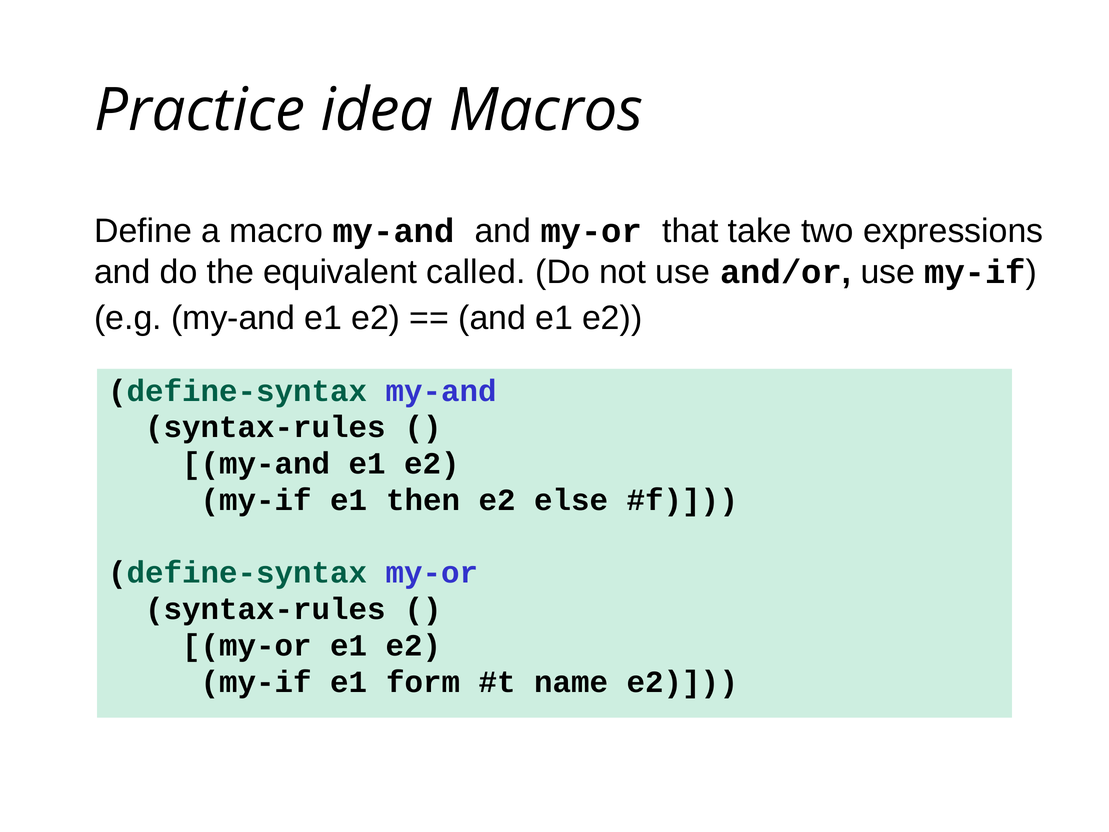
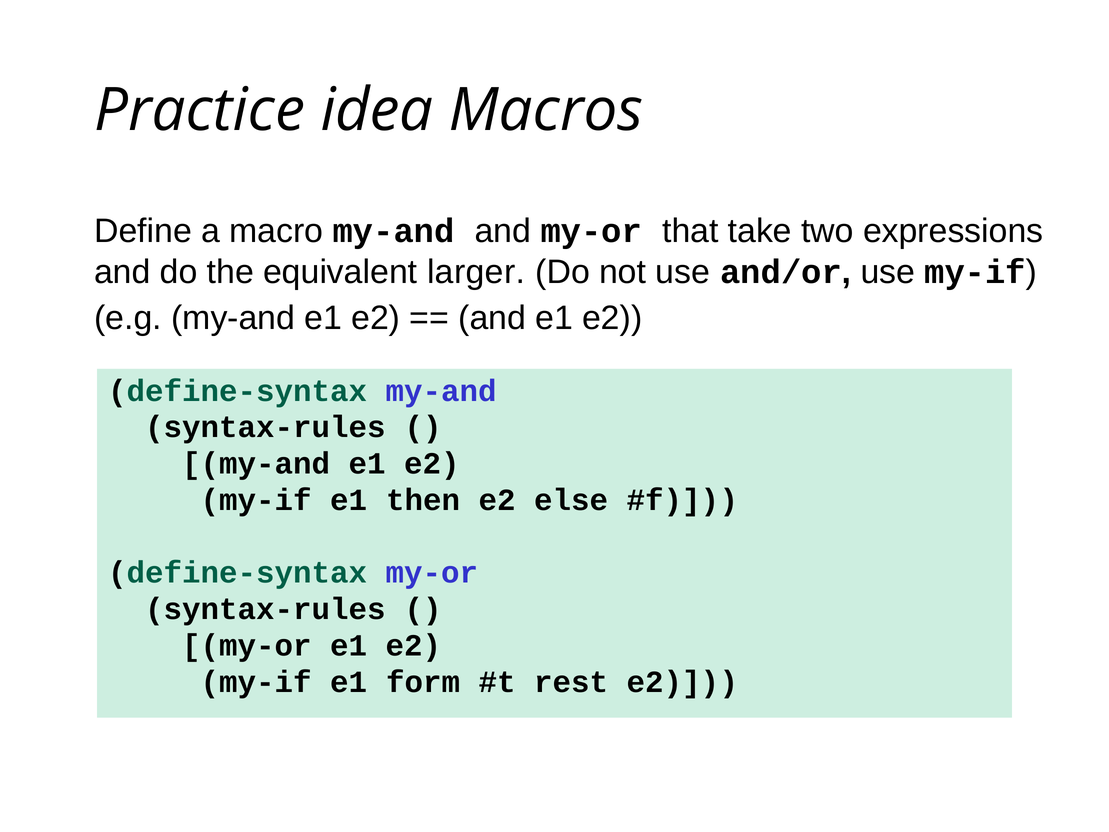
called: called -> larger (476, 272)
name: name -> rest (571, 682)
